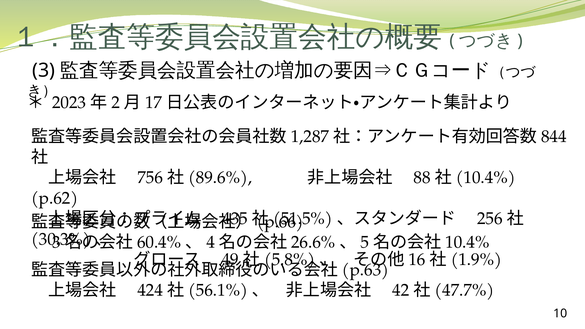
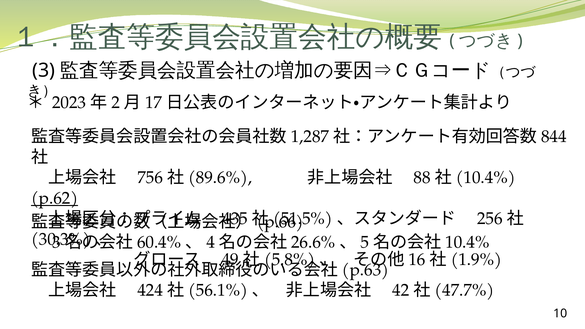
p.62 underline: none -> present (55, 198)
